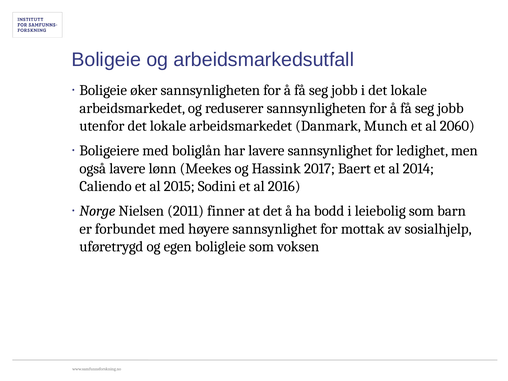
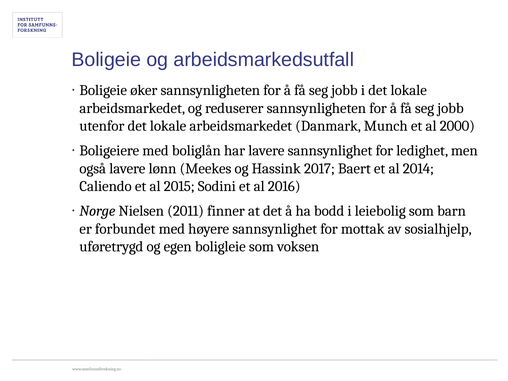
2060: 2060 -> 2000 (457, 126)
